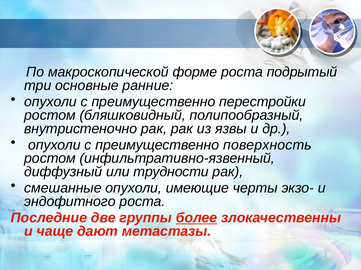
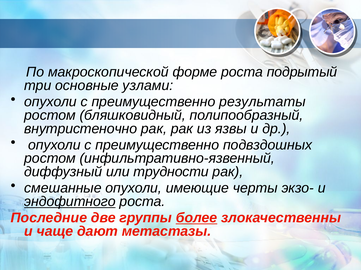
ранние: ранние -> узлами (148, 86)
перестройки: перестройки -> результаты (262, 102)
поверхность: поверхность -> подвздошных (268, 145)
эндофитного underline: none -> present (70, 202)
